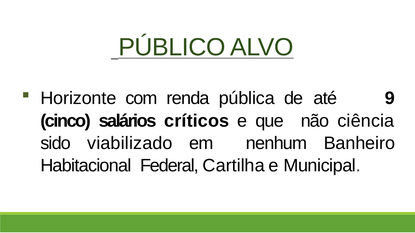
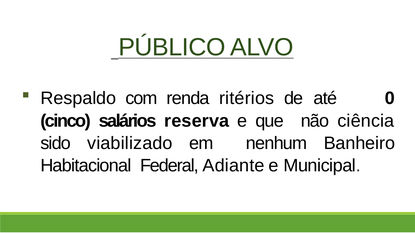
Horizonte: Horizonte -> Respaldo (78, 98)
pública: pública -> ritérios (247, 98)
9: 9 -> 0 (390, 98)
críticos: críticos -> reserva (197, 121)
Cartilha: Cartilha -> Adiante (234, 166)
